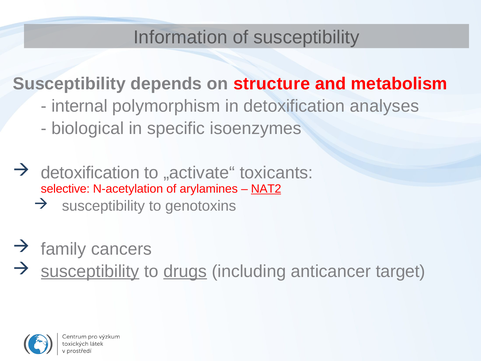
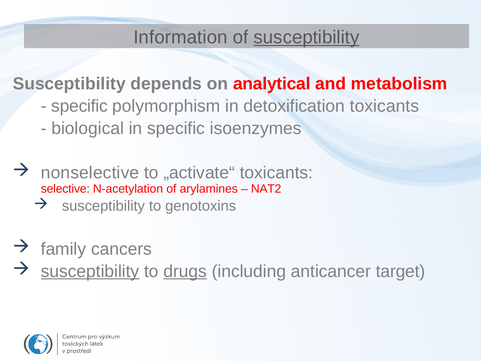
susceptibility underline: none -> present (307, 37)
structure: structure -> analytical (272, 84)
internal: internal -> specific (80, 106)
detoxification analyses: analyses -> toxicants (384, 106)
detoxification: detoxification -> nonselective (90, 173)
NAT2 underline: present -> none (266, 189)
